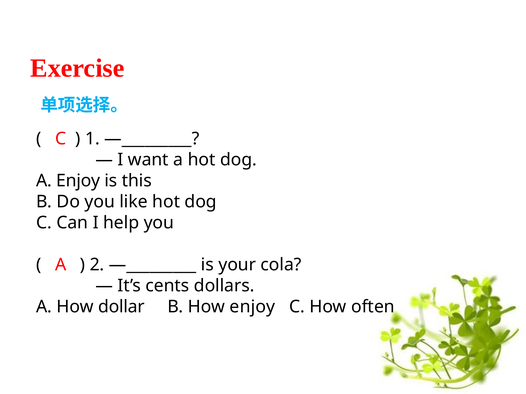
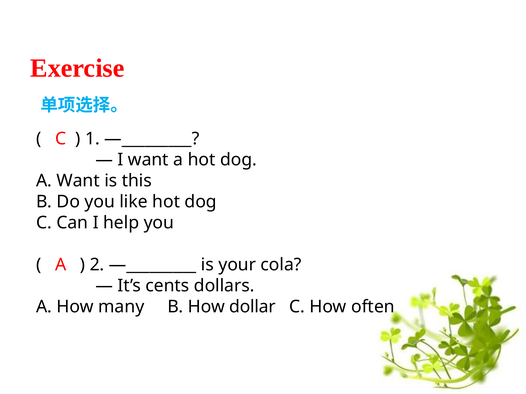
A Enjoy: Enjoy -> Want (78, 181)
dollar: dollar -> many (121, 307)
How enjoy: enjoy -> dollar (253, 307)
